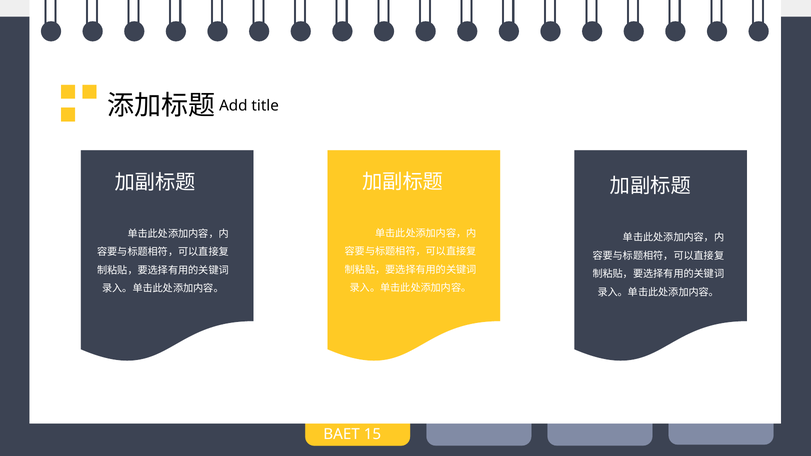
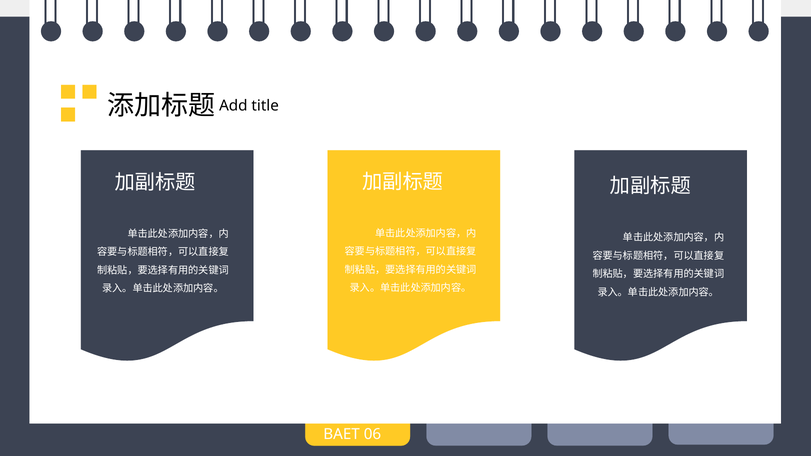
15: 15 -> 06 (372, 434)
